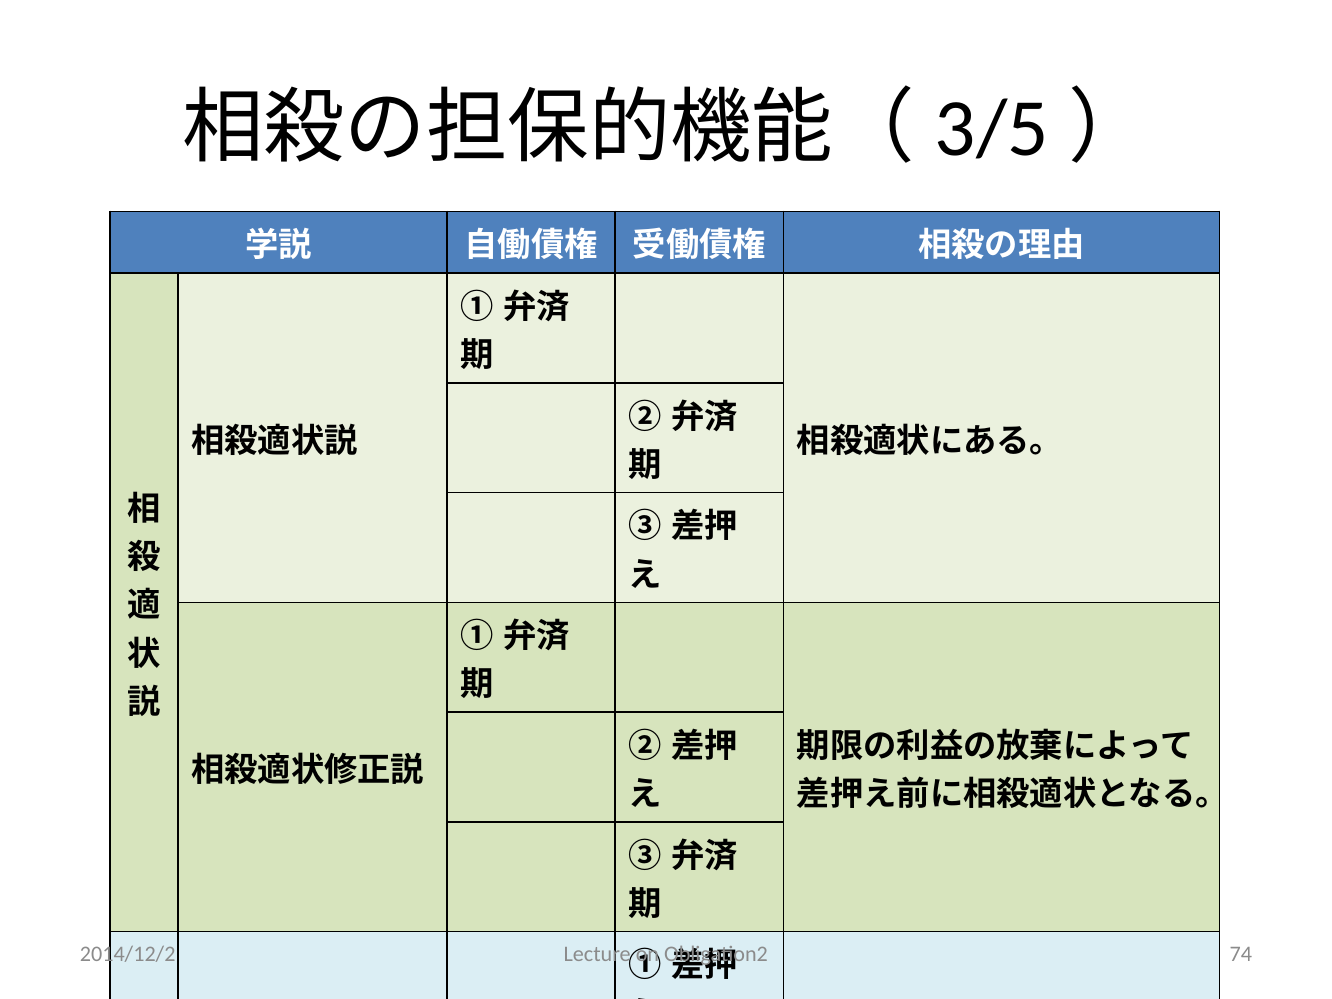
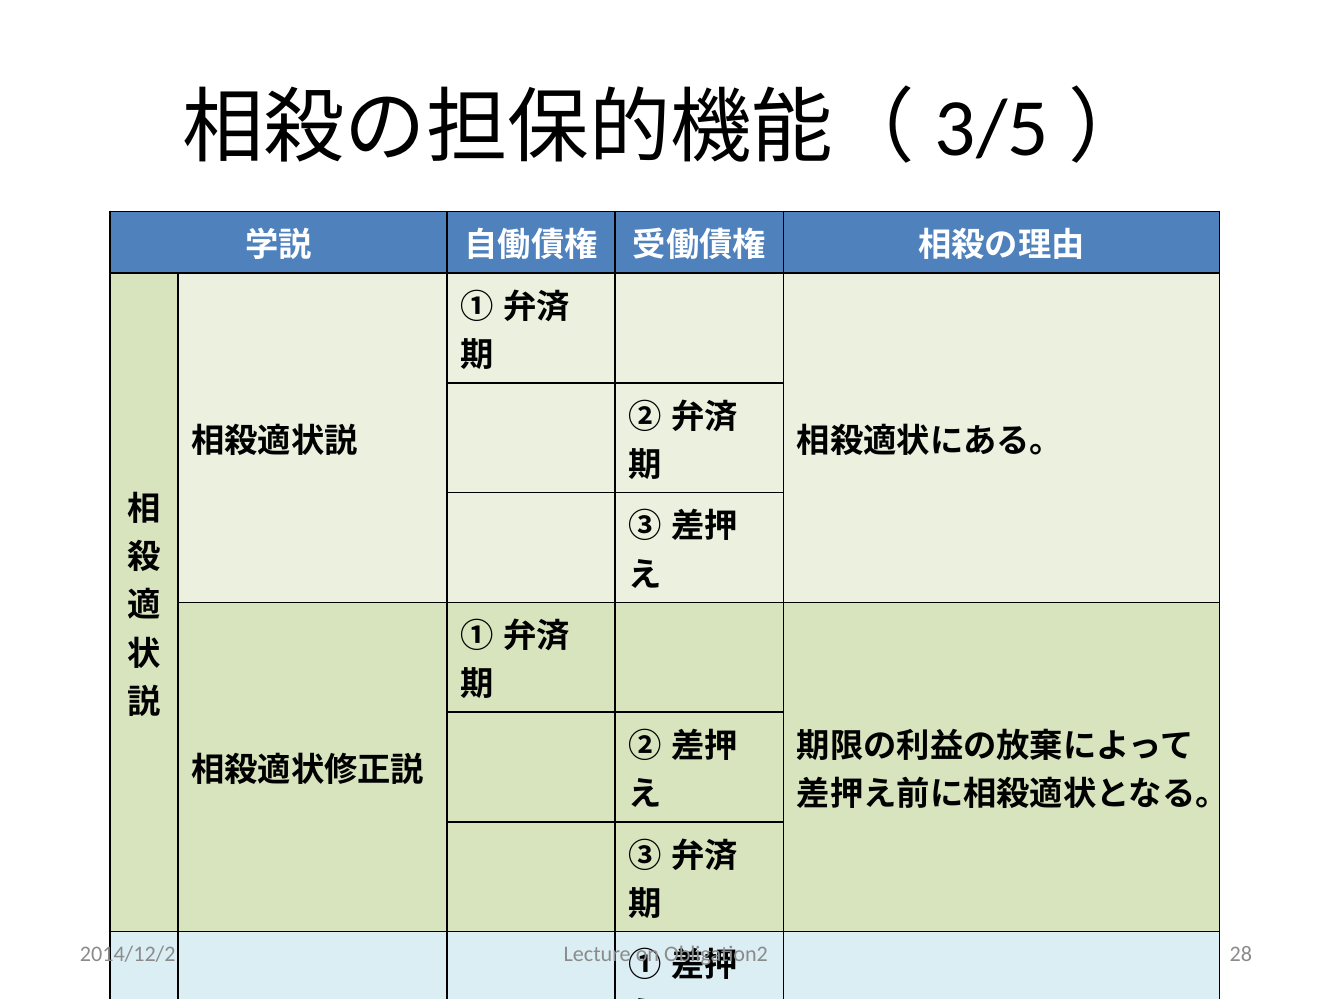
74: 74 -> 28 (1241, 954)
